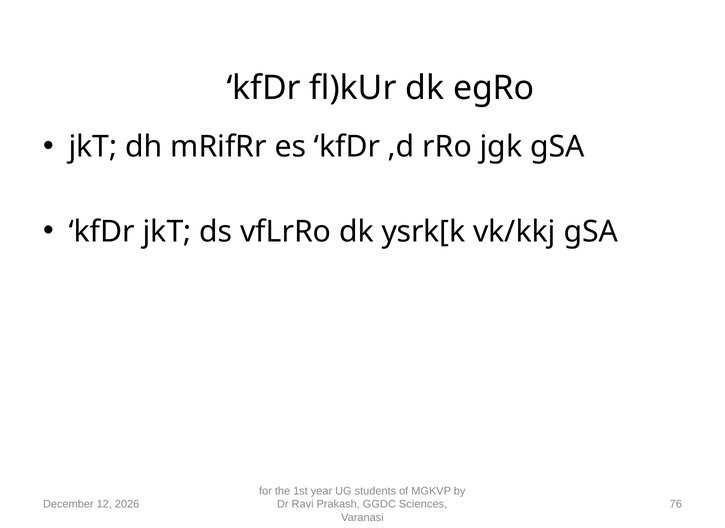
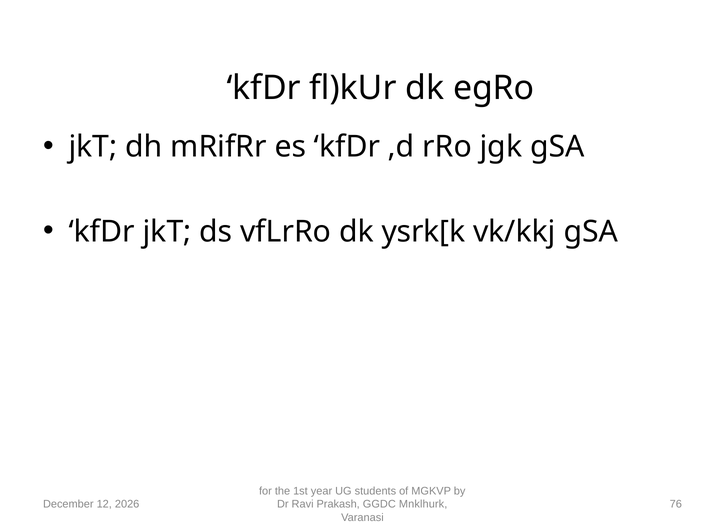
Sciences: Sciences -> Mnklhurk (423, 503)
